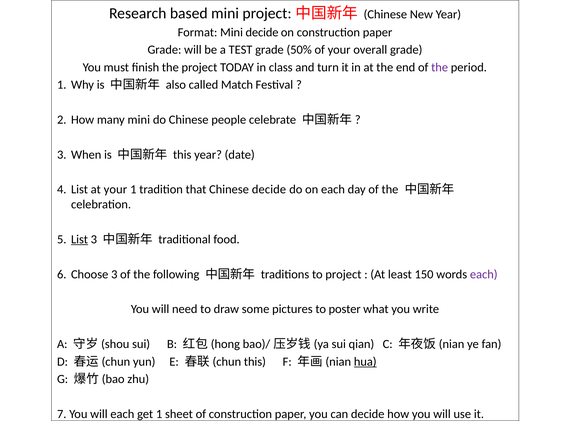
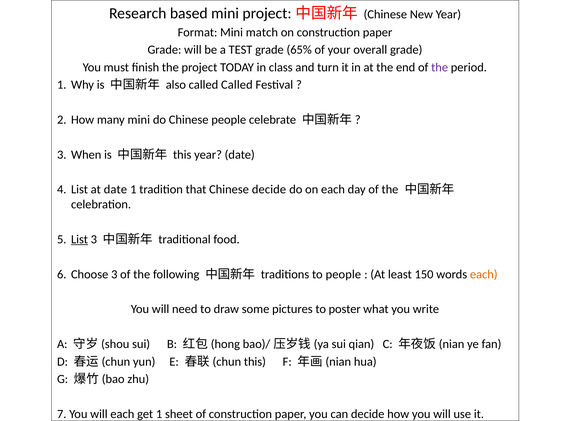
Mini decide: decide -> match (262, 32)
50%: 50% -> 65% (299, 50)
called Match: Match -> Called (237, 85)
at your: your -> date (115, 189)
to project: project -> people (343, 274)
each colour: purple -> orange (484, 274)
hua underline: present -> none (365, 361)
